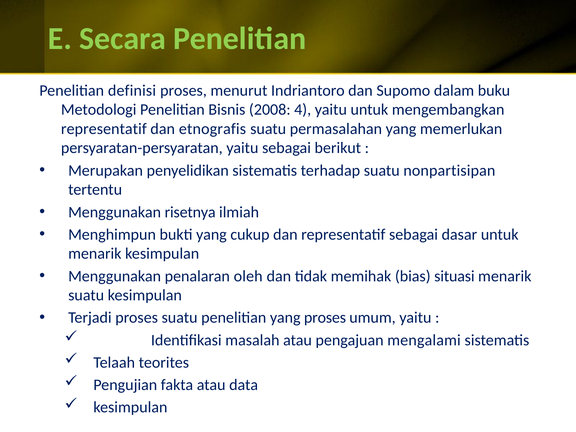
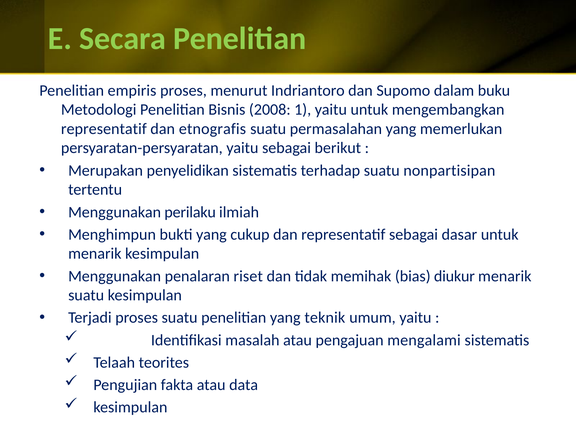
definisi: definisi -> empiris (132, 90)
4: 4 -> 1 (303, 110)
risetnya: risetnya -> perilaku (190, 212)
oleh: oleh -> riset (248, 276)
situasi: situasi -> diukur (454, 276)
yang proses: proses -> teknik (325, 318)
